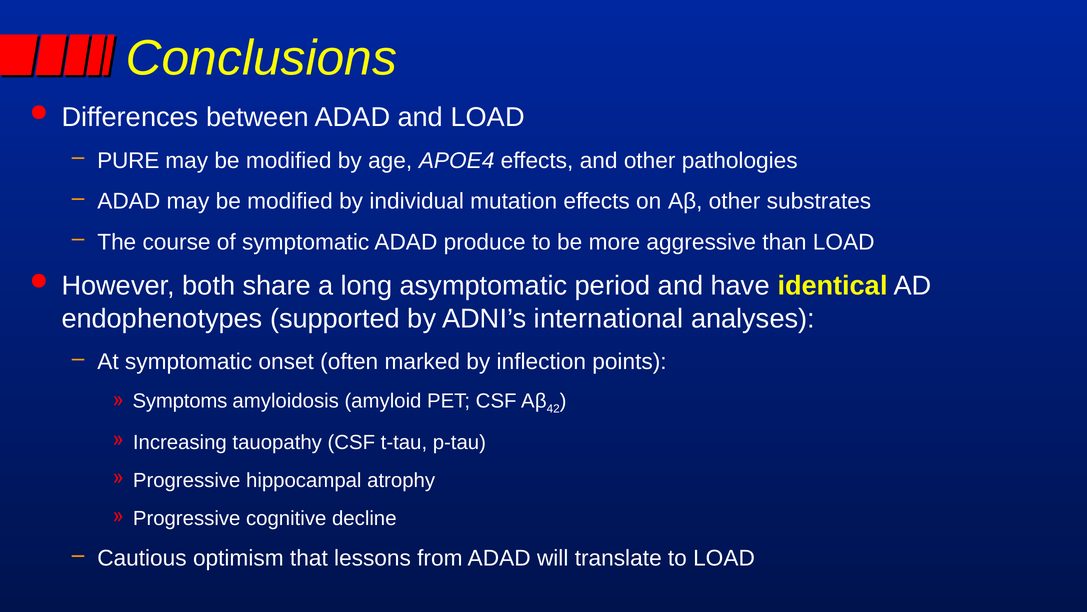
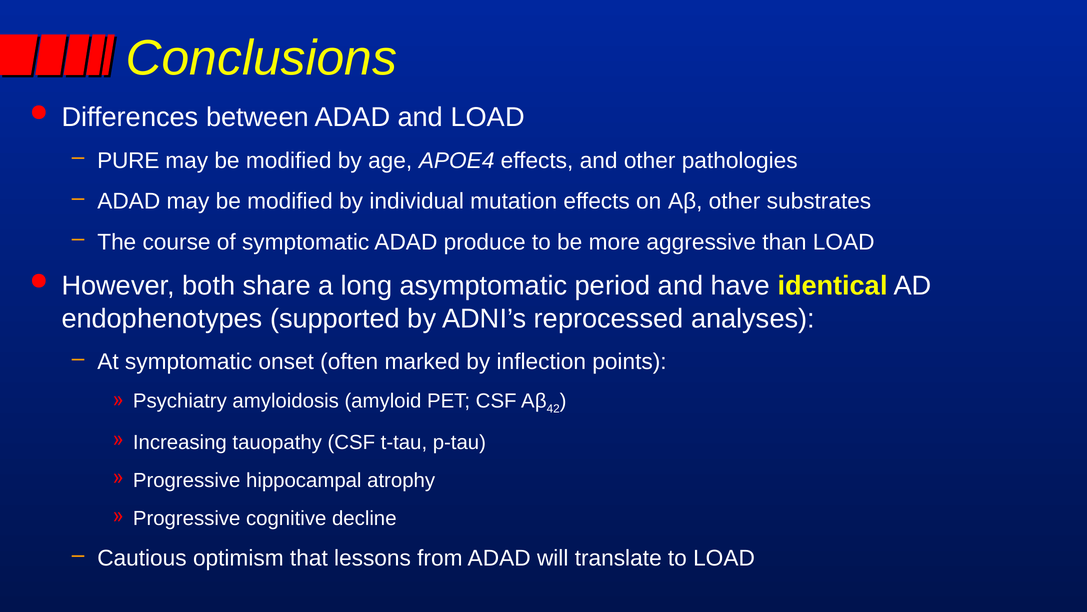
international: international -> reprocessed (609, 318)
Symptoms: Symptoms -> Psychiatry (180, 401)
